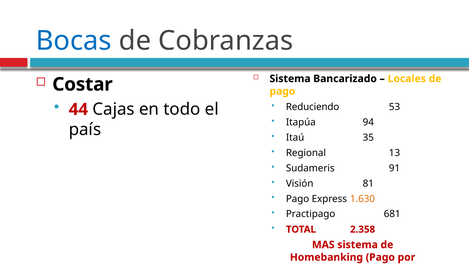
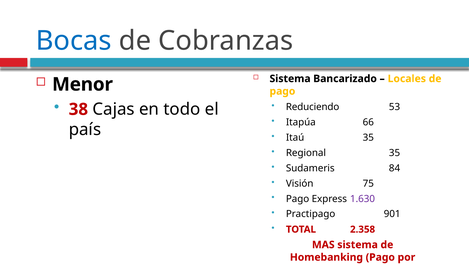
Costar: Costar -> Menor (82, 84)
44: 44 -> 38 (78, 109)
94: 94 -> 66 (368, 122)
Regional 13: 13 -> 35 (394, 153)
91: 91 -> 84 (394, 168)
81: 81 -> 75 (368, 183)
1.630 colour: orange -> purple (363, 199)
681: 681 -> 901 (392, 214)
